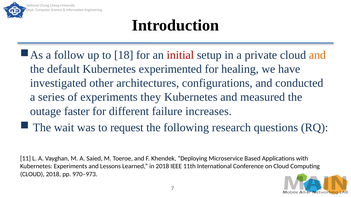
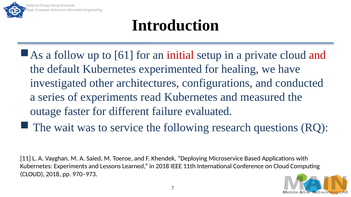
18: 18 -> 61 (124, 55)
and colour: orange -> red (317, 55)
they: they -> read (151, 97)
increases: increases -> evaluated (209, 111)
request: request -> service (127, 128)
